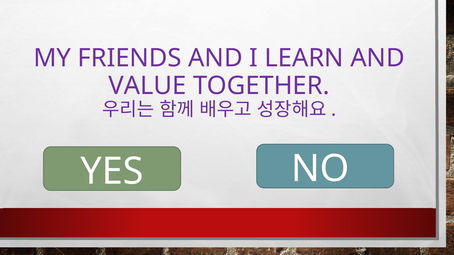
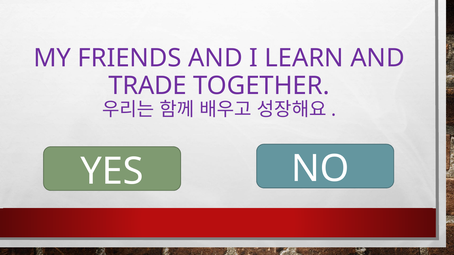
VALUE: VALUE -> TRADE (148, 86)
